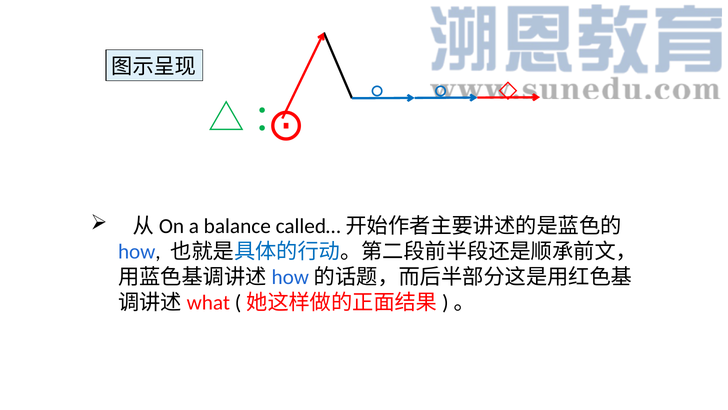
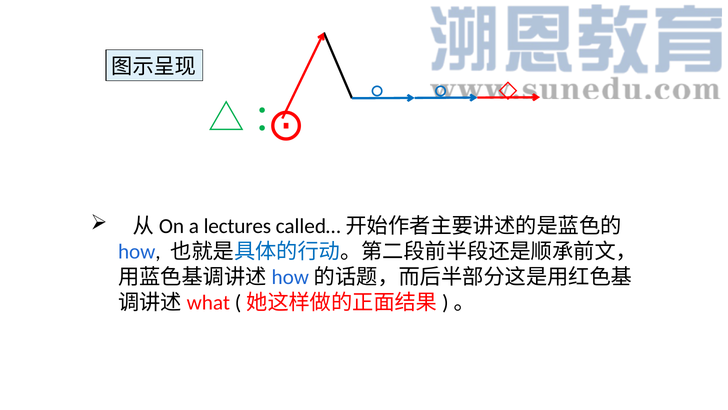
balance: balance -> lectures (237, 226)
